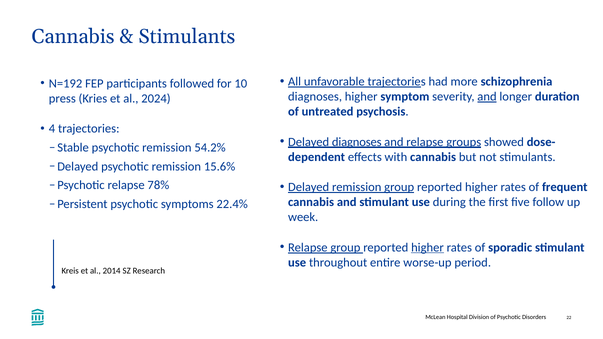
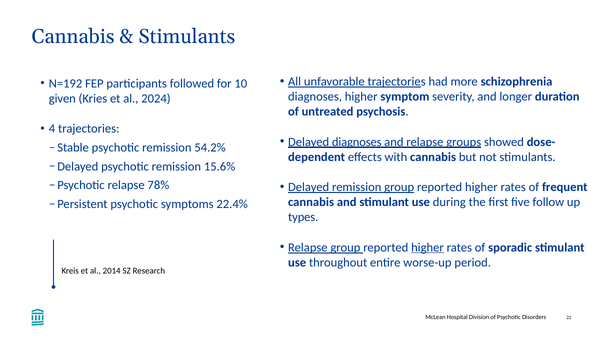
and underline: present -> none (487, 97)
press: press -> given (62, 99)
week: week -> types (303, 217)
